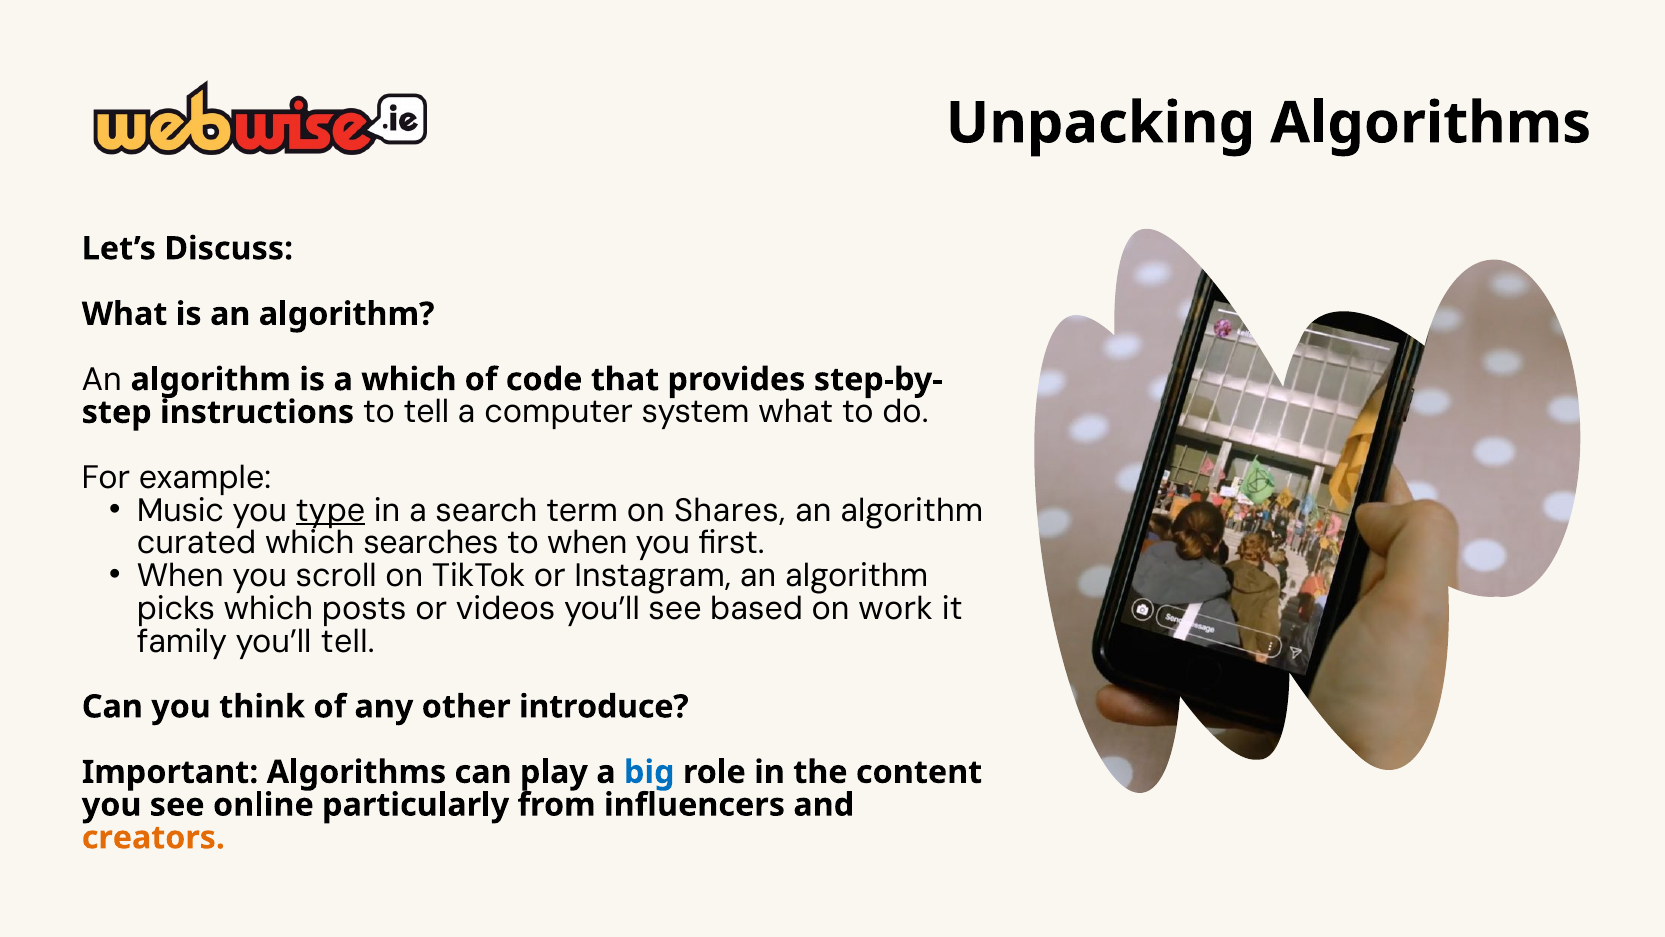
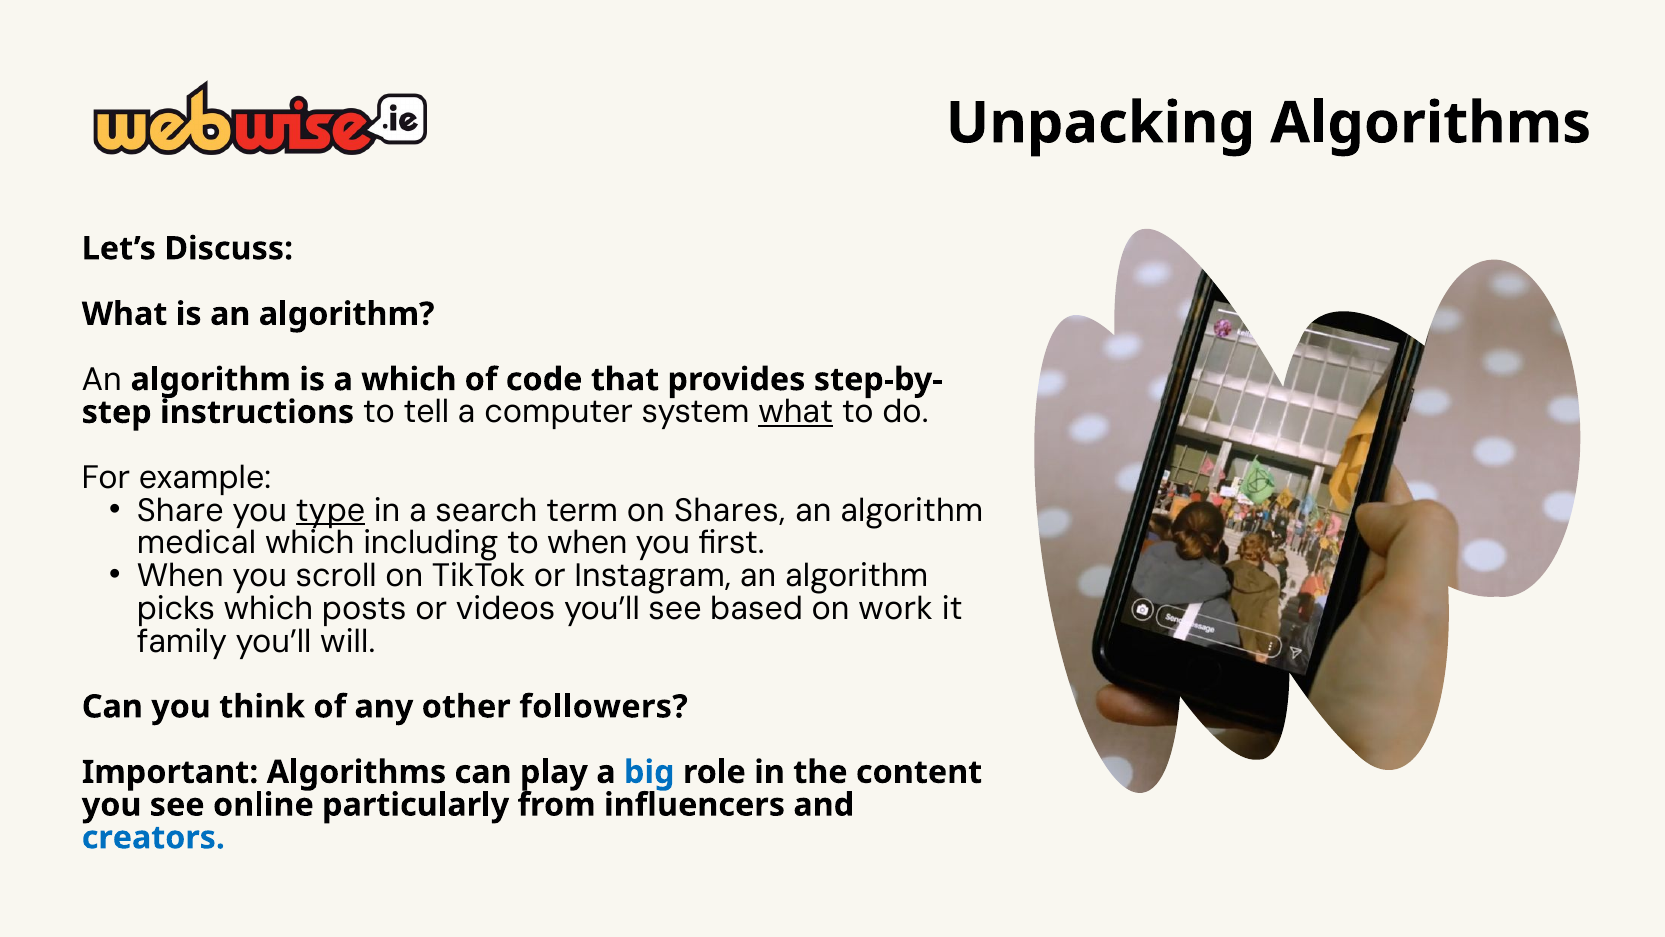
what underline: none -> present (796, 412)
Music: Music -> Share (180, 510)
curated: curated -> medical (196, 543)
searches: searches -> including (431, 543)
you’ll tell: tell -> will (348, 641)
introduce: introduce -> followers (604, 706)
creators colour: orange -> blue (153, 837)
